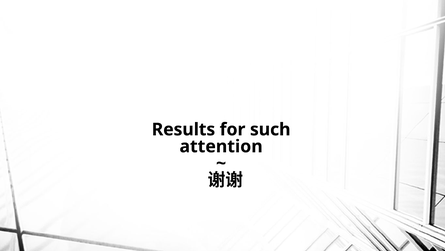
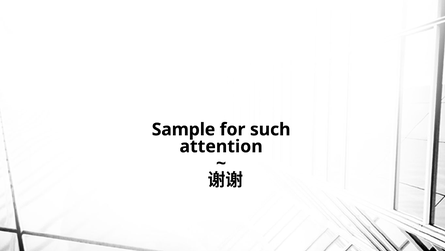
Results: Results -> Sample (183, 129)
